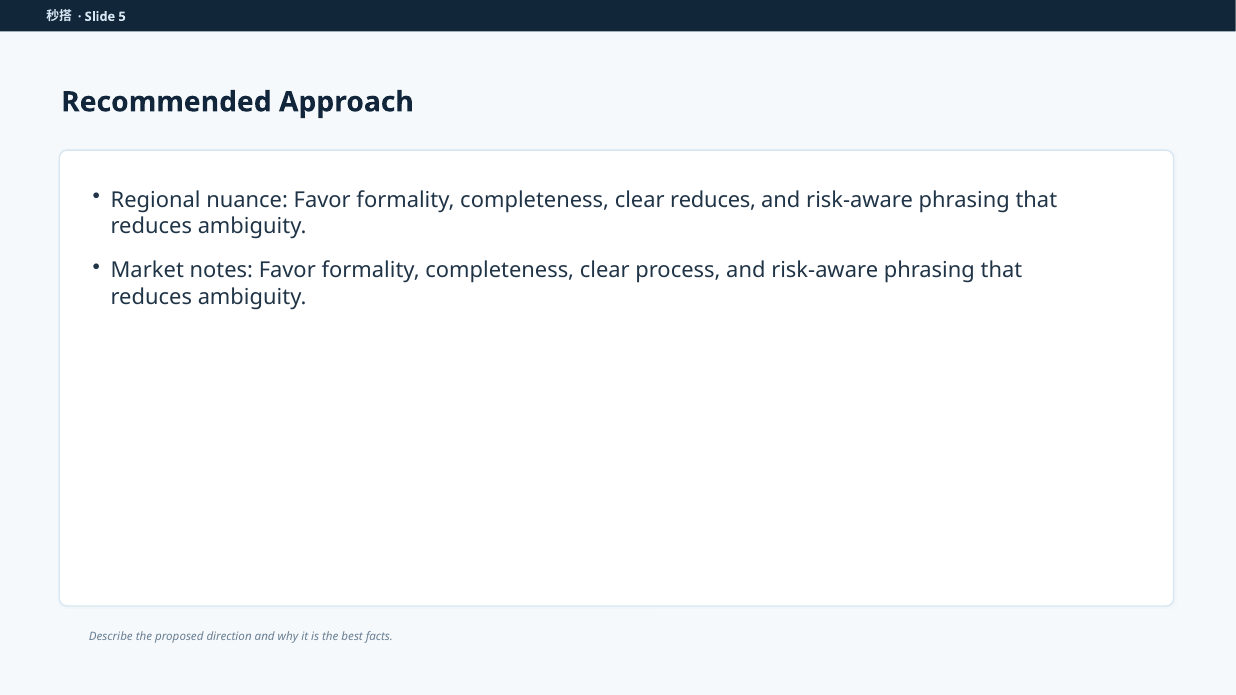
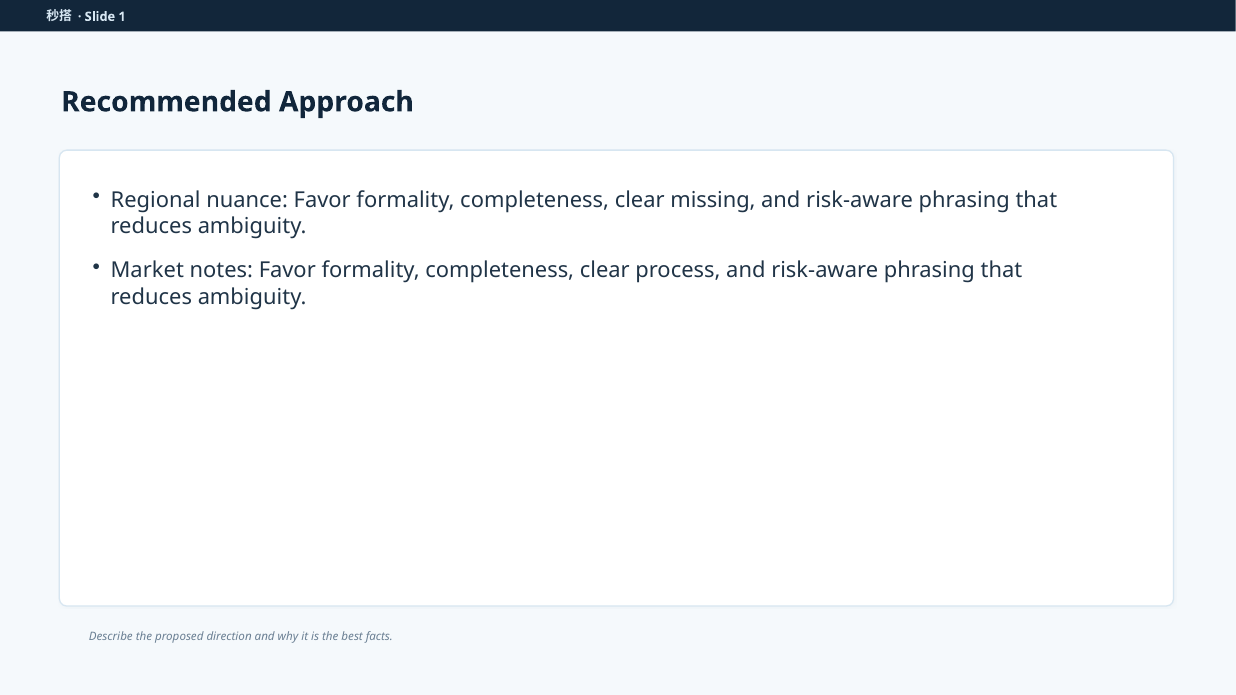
5: 5 -> 1 (122, 17)
clear reduces: reduces -> missing (713, 200)
